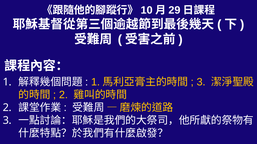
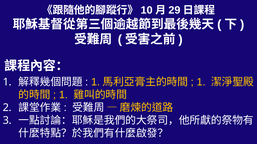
3: 3 -> 1 (201, 82)
2: 2 -> 1 (63, 95)
